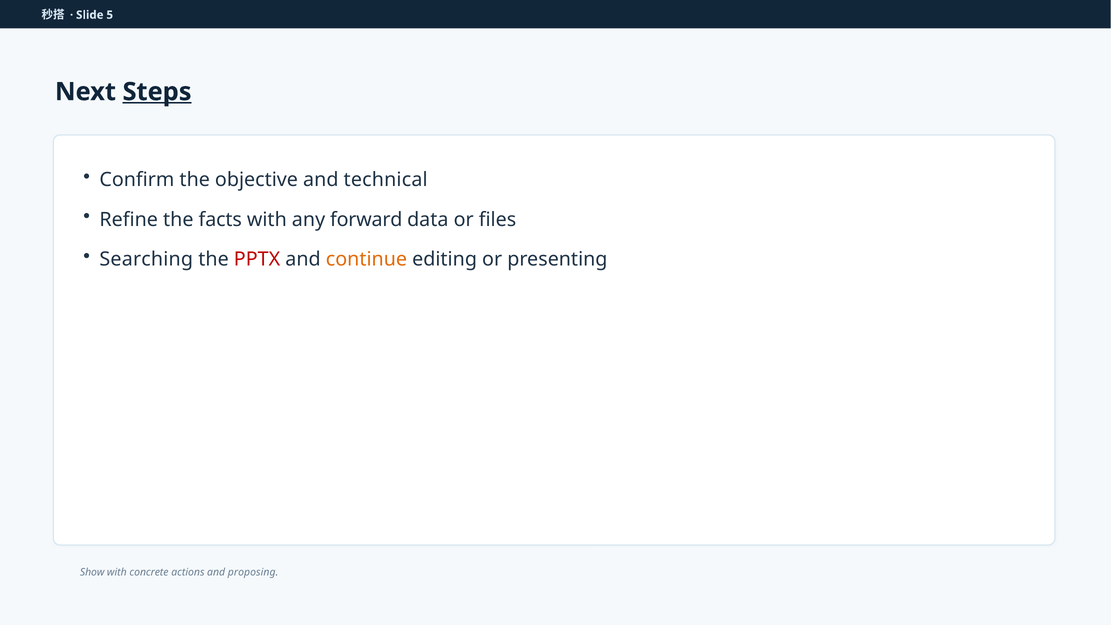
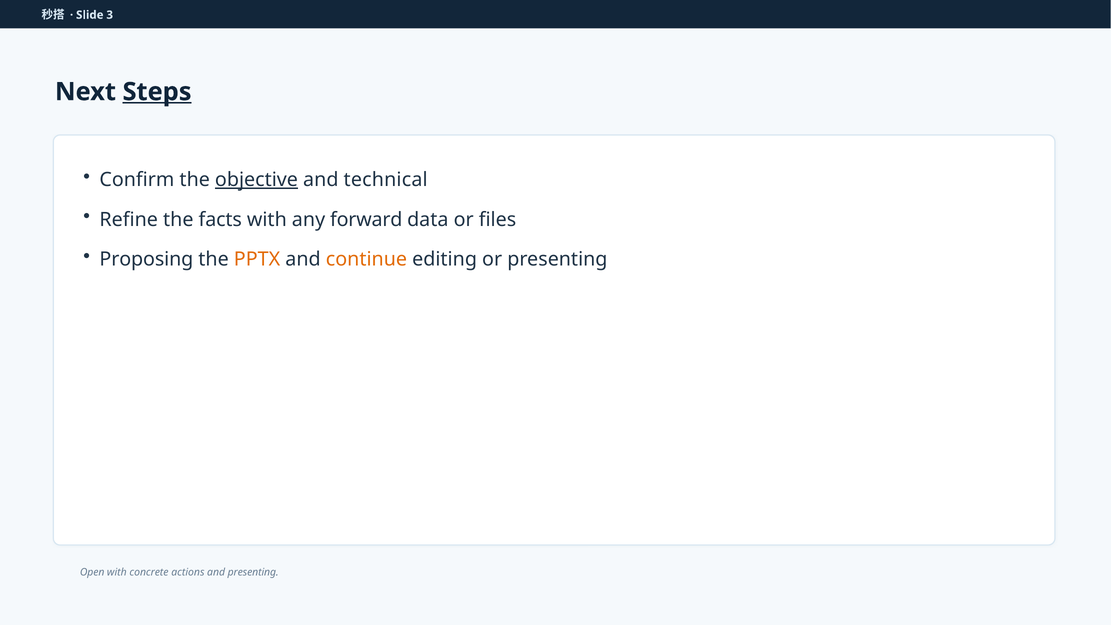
5: 5 -> 3 (110, 15)
objective underline: none -> present (256, 180)
Searching: Searching -> Proposing (146, 259)
PPTX colour: red -> orange (257, 259)
Show: Show -> Open (92, 572)
and proposing: proposing -> presenting (253, 572)
